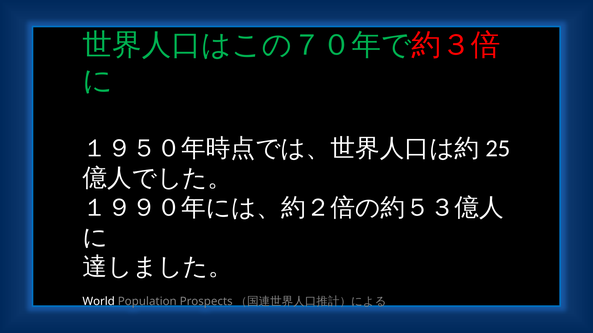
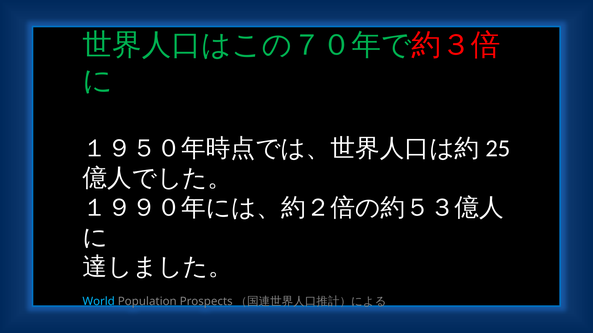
World colour: white -> light blue (99, 302)
